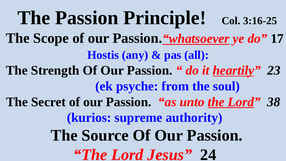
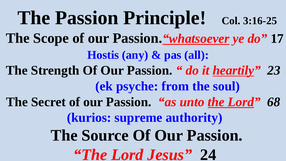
38: 38 -> 68 (274, 102)
